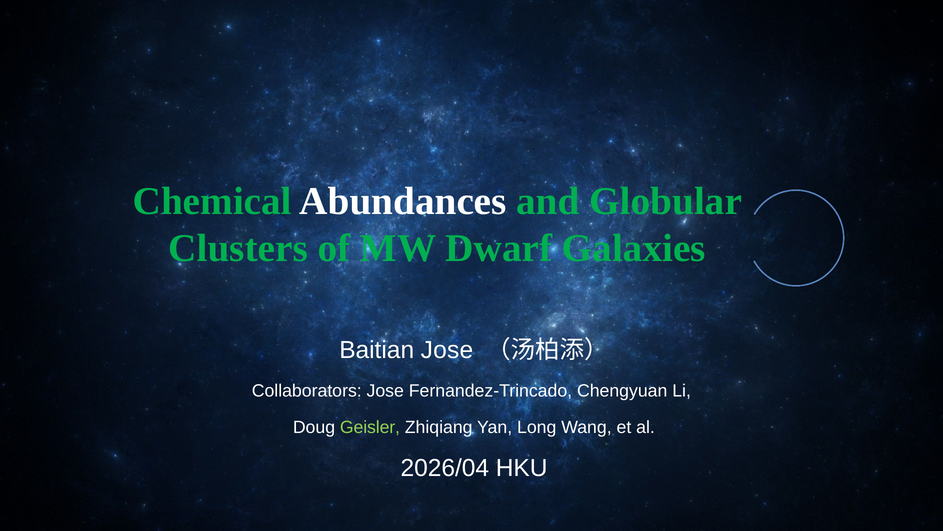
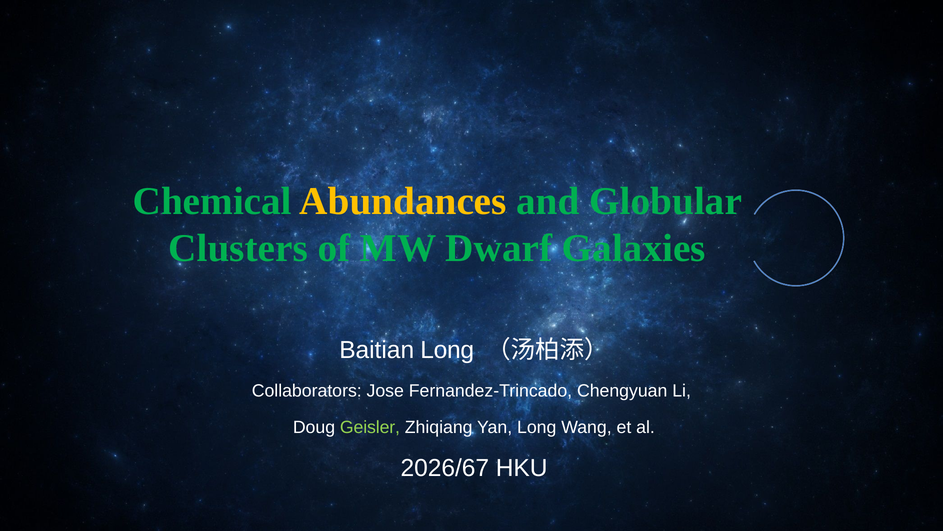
Abundances colour: white -> yellow (403, 201)
Baitian Jose: Jose -> Long (447, 350)
2026/04: 2026/04 -> 2026/67 (445, 468)
